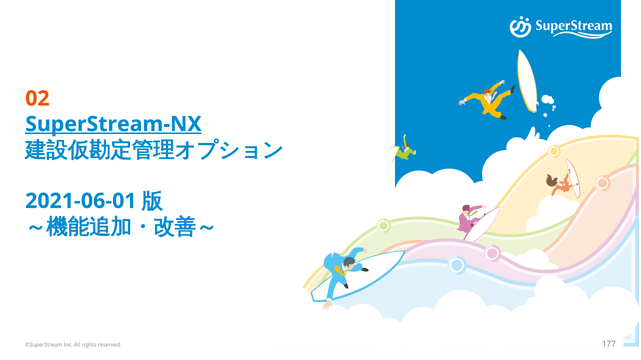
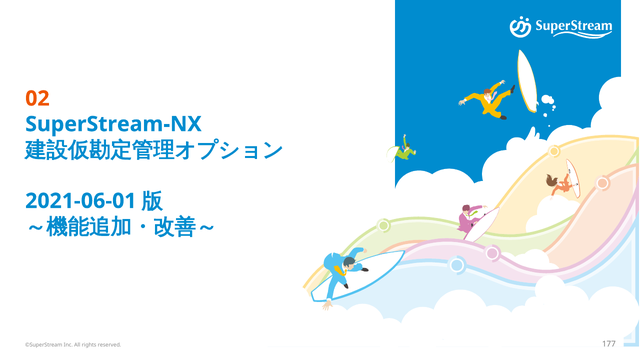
SuperStream-NX underline: present -> none (113, 124)
